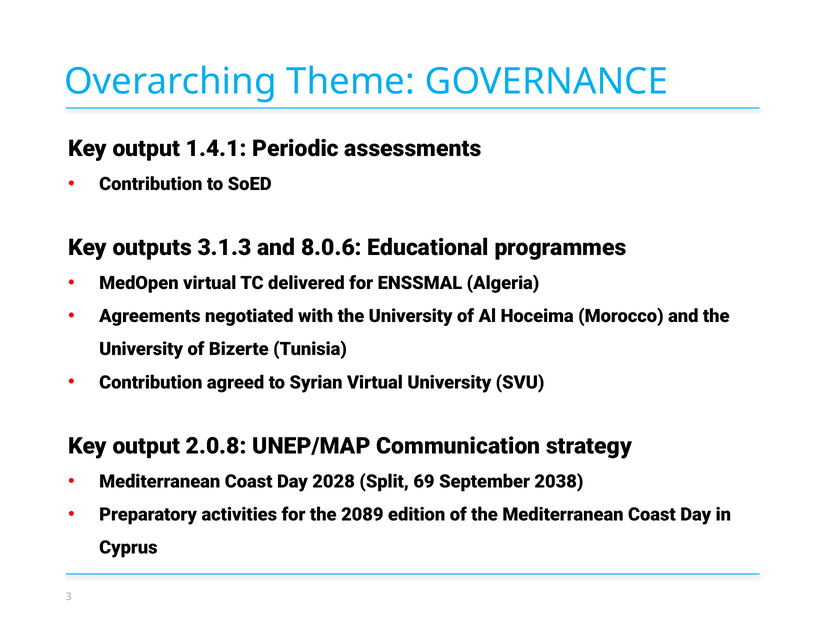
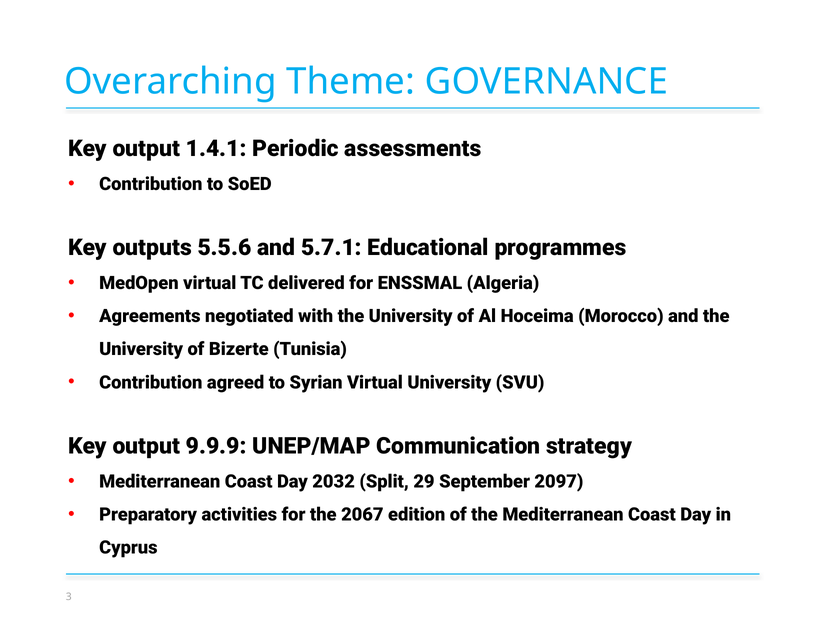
3.1.3: 3.1.3 -> 5.5.6 (225, 248)
8.0.6: 8.0.6 -> 5.7.1 (331, 248)
2.0.8: 2.0.8 -> 9.9.9 (216, 446)
2028: 2028 -> 2032 (334, 481)
69: 69 -> 29 (424, 481)
2038: 2038 -> 2097 (559, 481)
2089: 2089 -> 2067 (362, 514)
